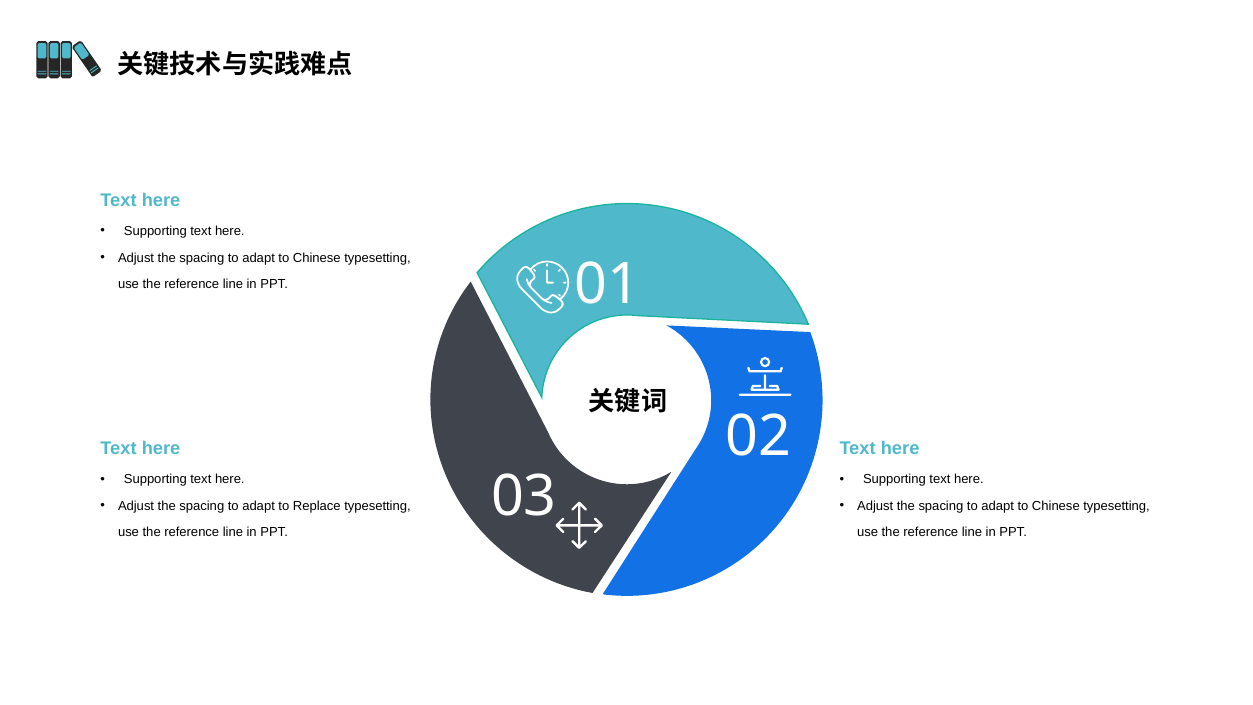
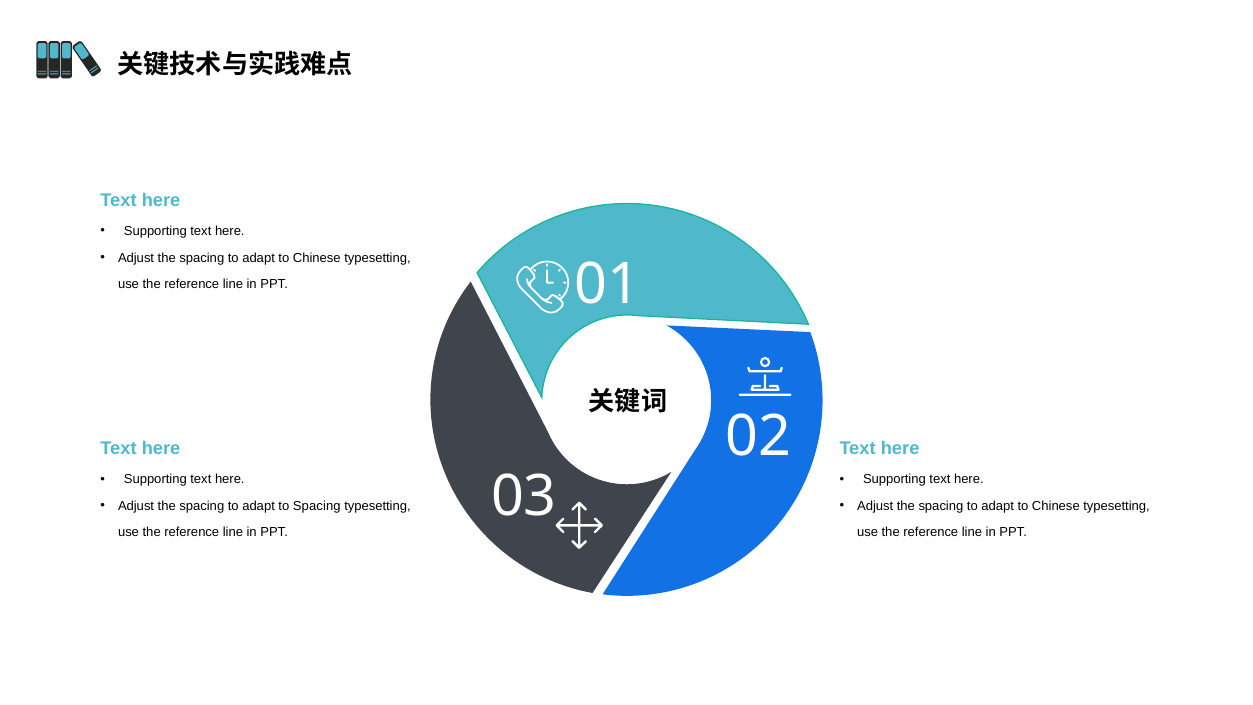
to Replace: Replace -> Spacing (317, 506)
